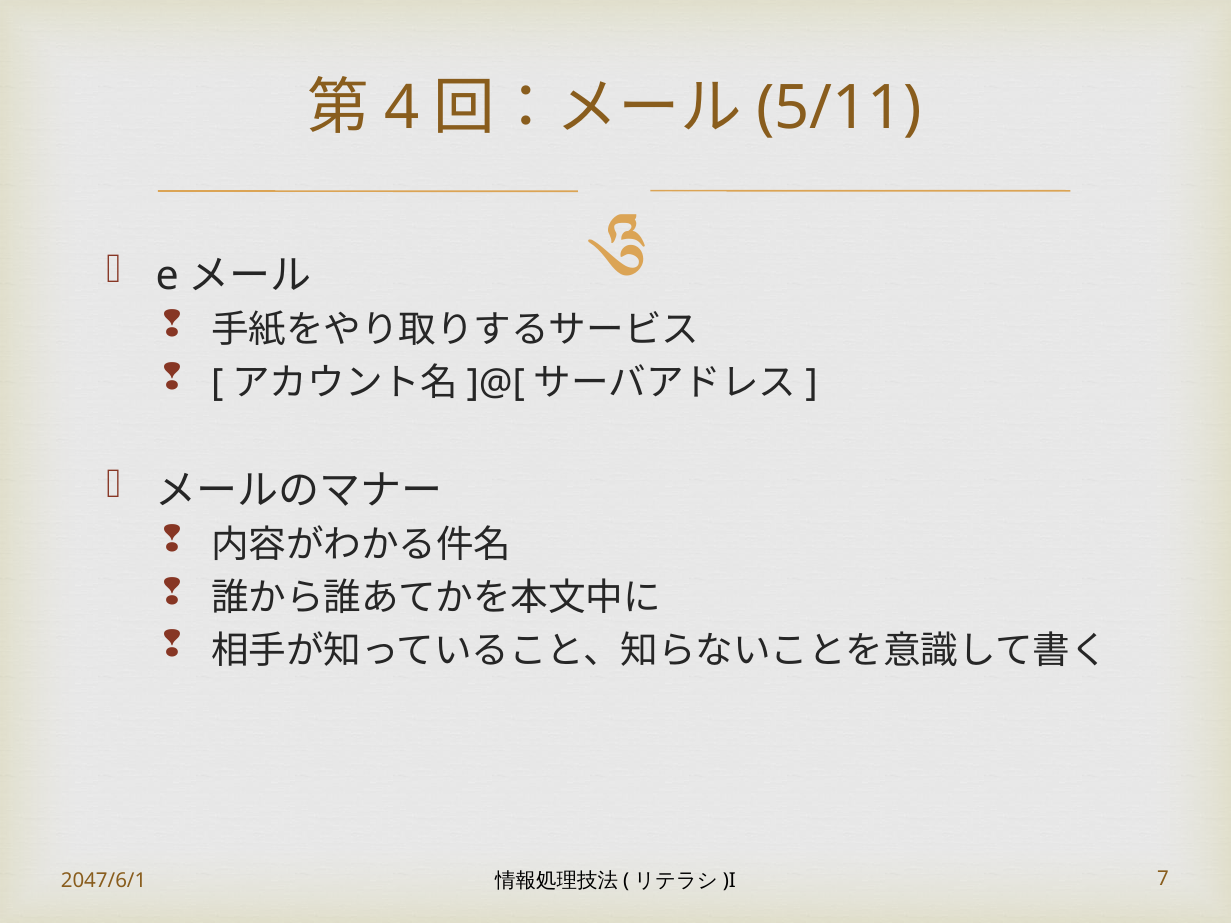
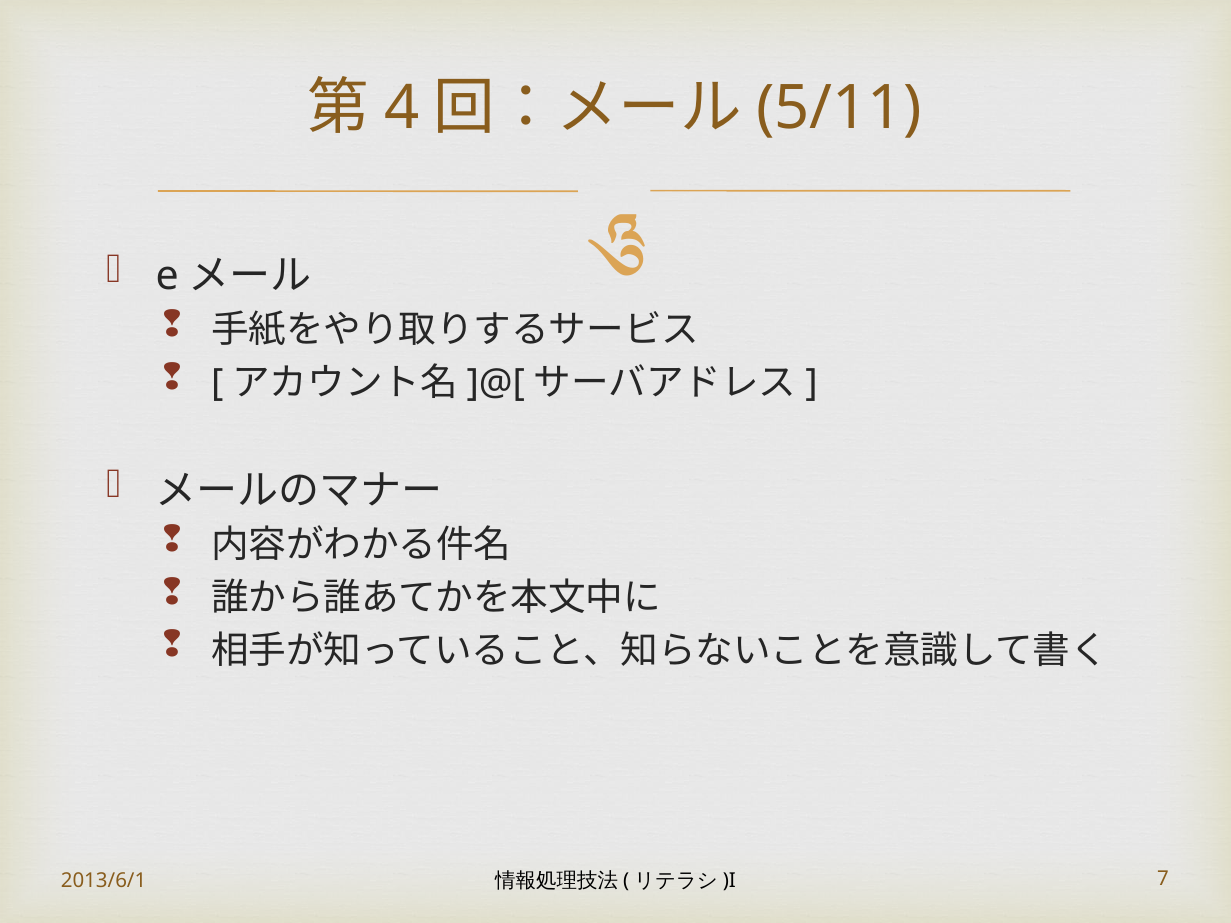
2047/6/1: 2047/6/1 -> 2013/6/1 (104, 881)
